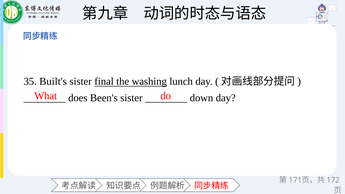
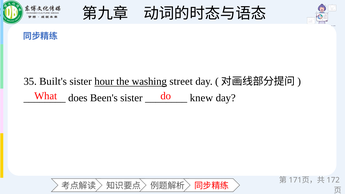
final: final -> hour (104, 82)
lunch: lunch -> street (181, 82)
down: down -> knew (201, 98)
